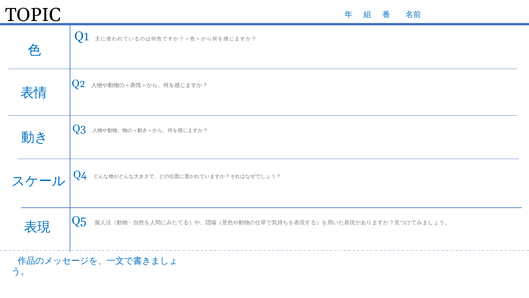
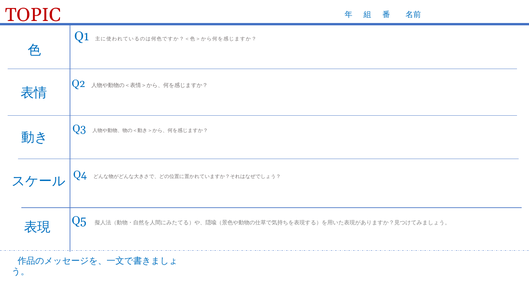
TOPIC colour: black -> red (33, 15)
